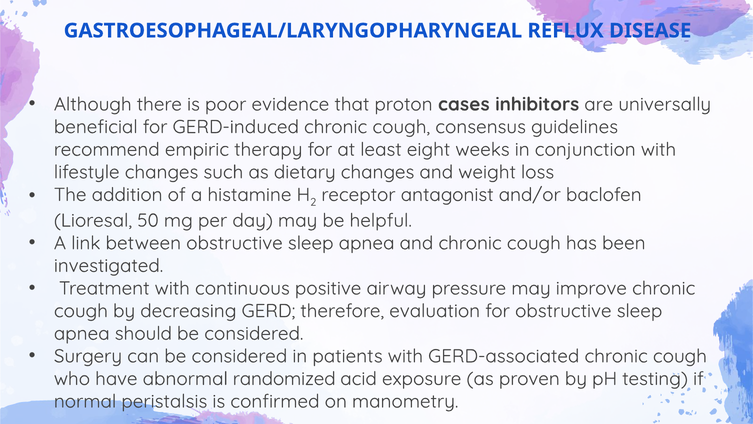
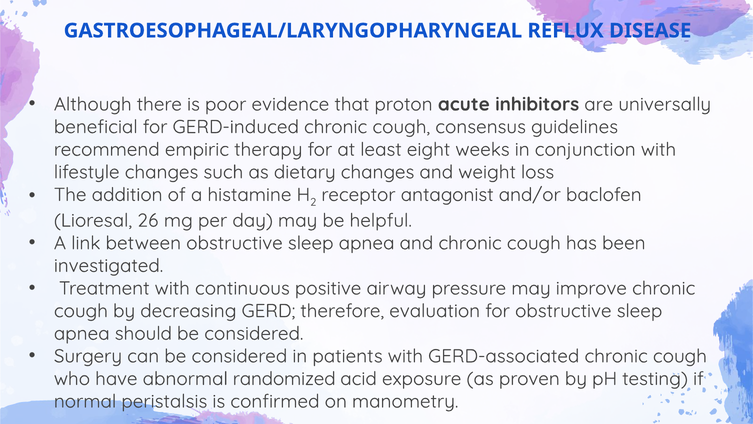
cases: cases -> acute (464, 104)
50: 50 -> 26 (148, 220)
